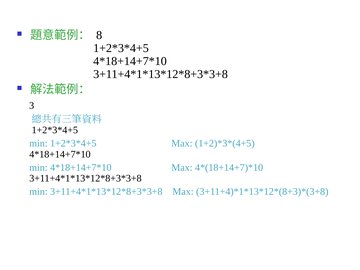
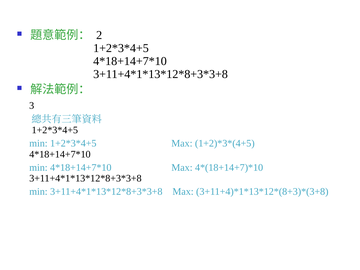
8: 8 -> 2 (99, 35)
